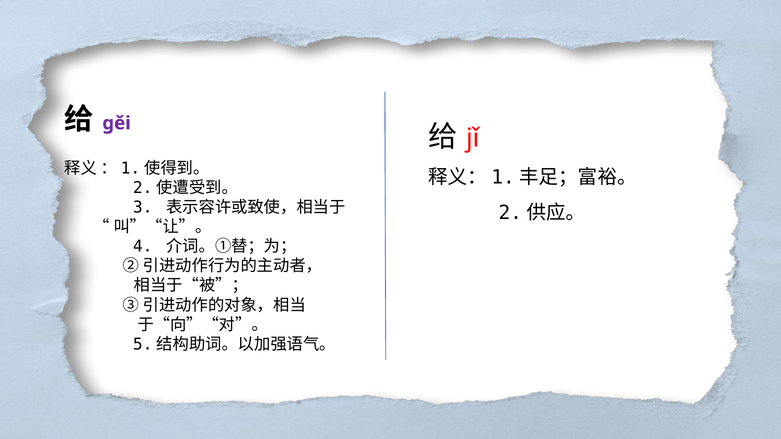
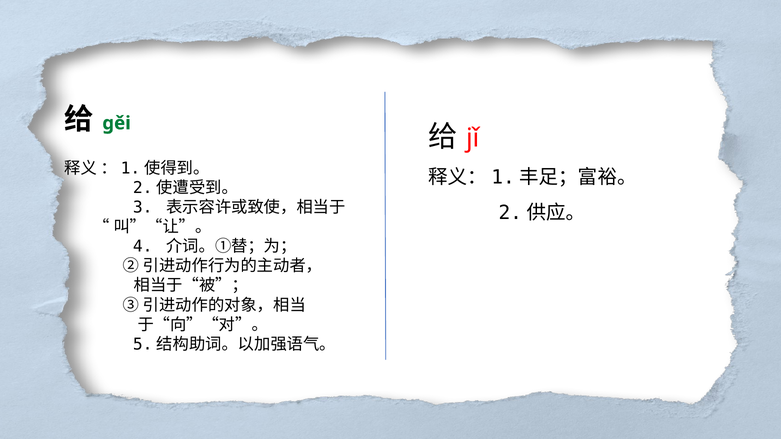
gěi colour: purple -> green (117, 123)
